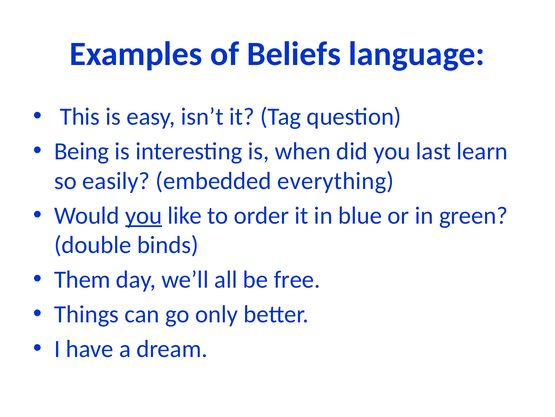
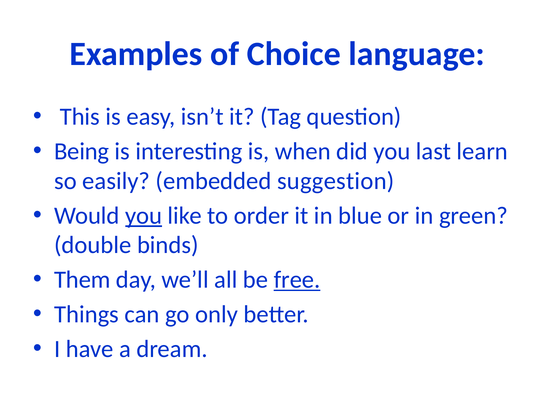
Beliefs: Beliefs -> Choice (294, 54)
everything: everything -> suggestion (336, 181)
free underline: none -> present (297, 279)
